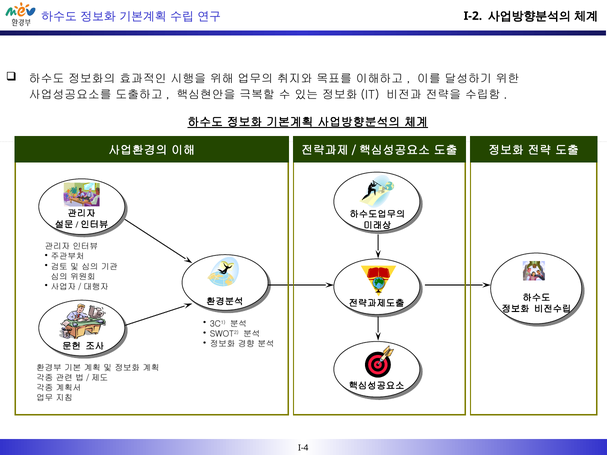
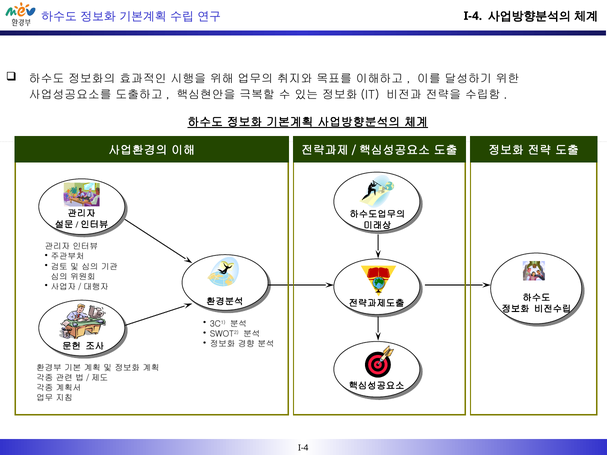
I-2: I-2 -> I-4 (473, 16)
